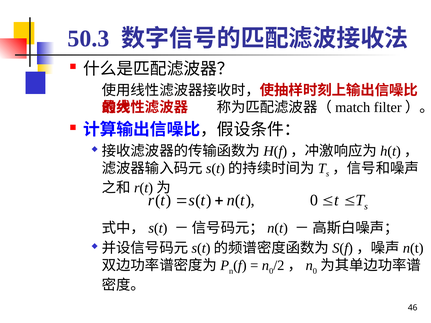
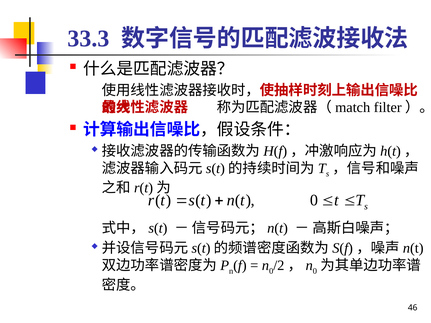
50.3: 50.3 -> 33.3 (89, 39)
